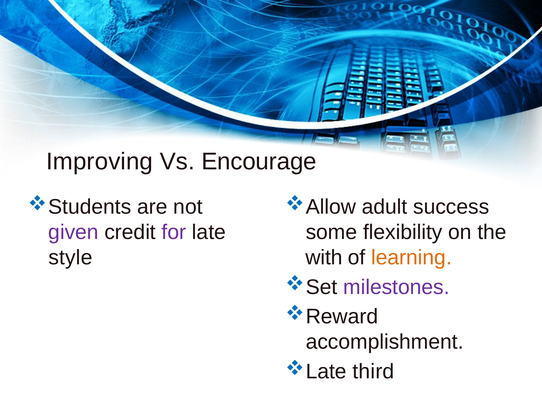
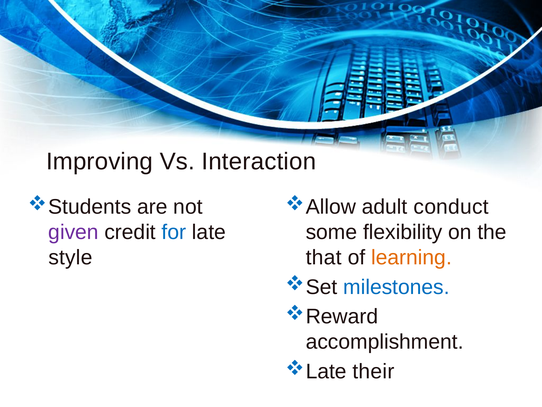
Encourage: Encourage -> Interaction (259, 161)
success: success -> conduct (451, 207)
for colour: purple -> blue (174, 232)
with: with -> that (324, 257)
milestones colour: purple -> blue (396, 287)
third: third -> their (373, 371)
